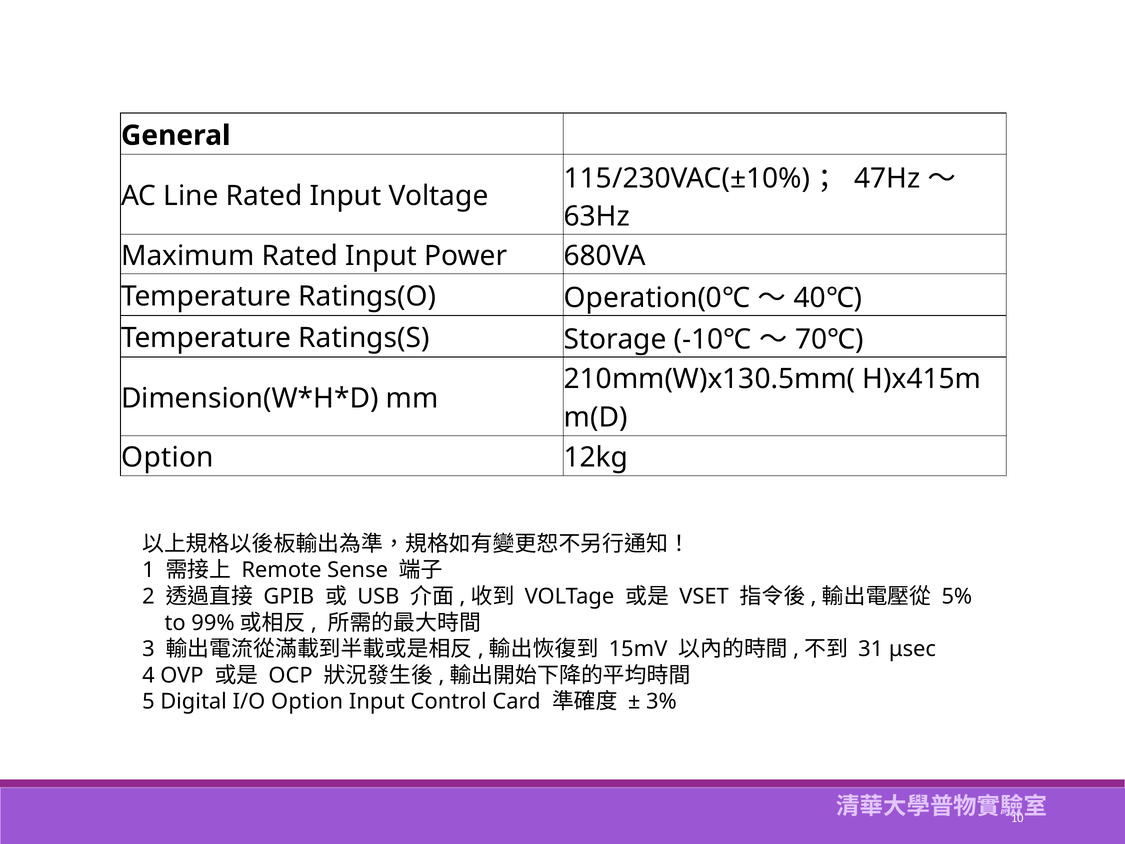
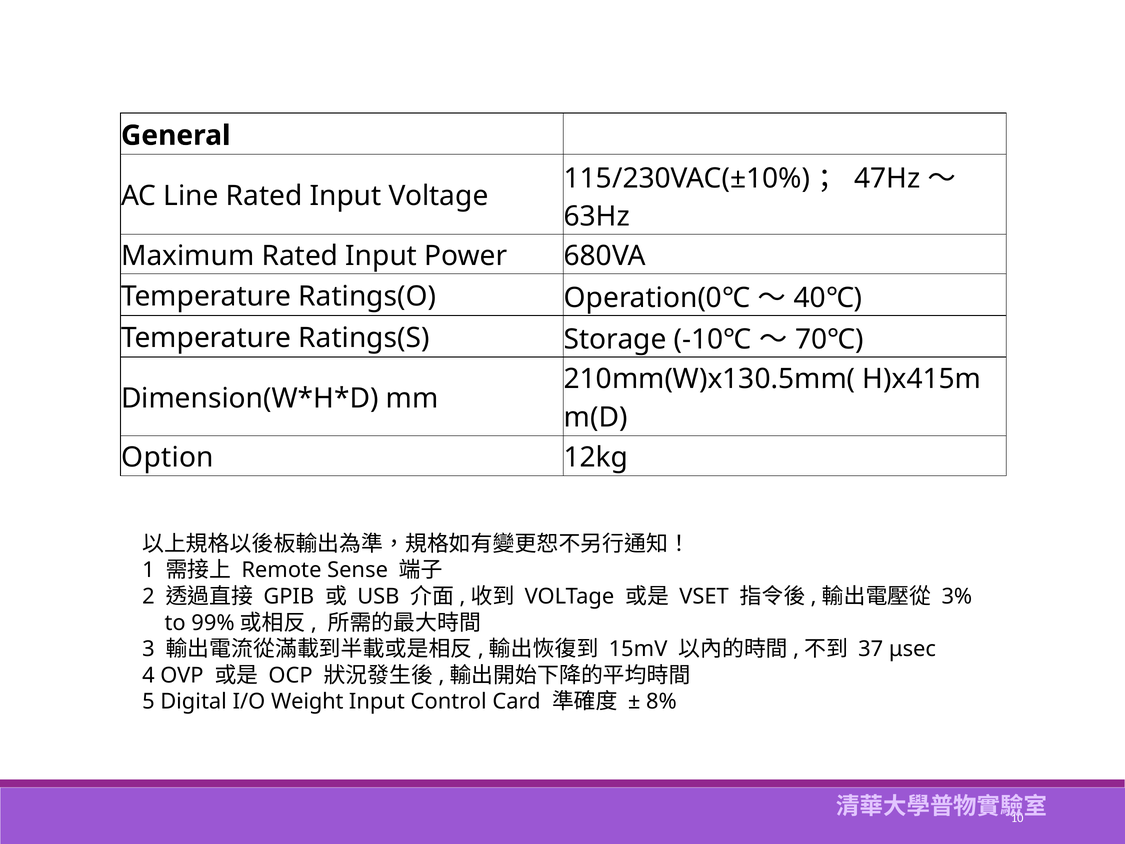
5%: 5% -> 3% (957, 596)
31: 31 -> 37 (871, 649)
I/O Option: Option -> Weight (307, 701)
3%: 3% -> 8% (661, 701)
